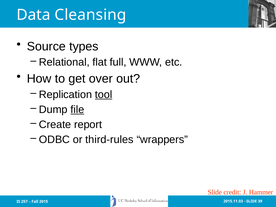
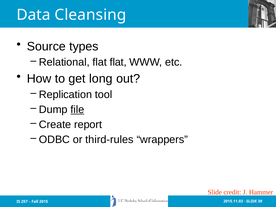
flat full: full -> flat (118, 62)
over: over -> long (101, 79)
tool underline: present -> none (104, 94)
